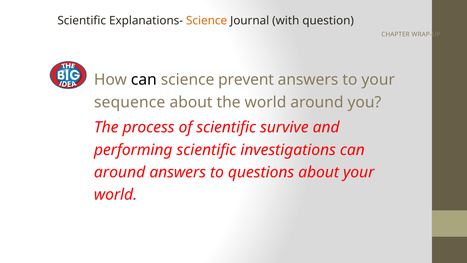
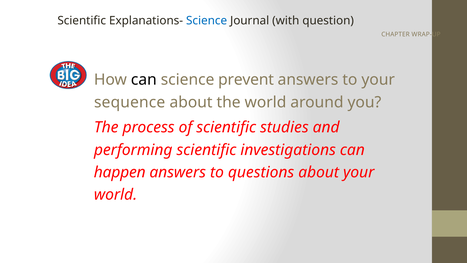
Science colour: orange -> blue (207, 21)
survive: survive -> studies (284, 127)
around: around -> happen (120, 172)
